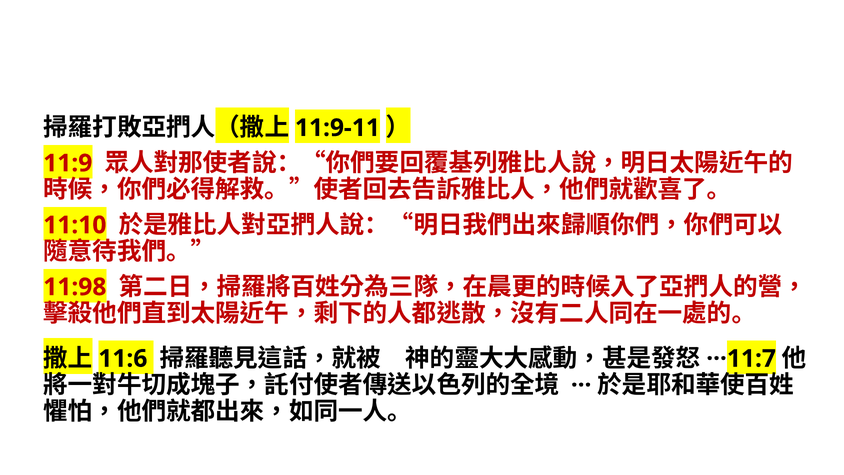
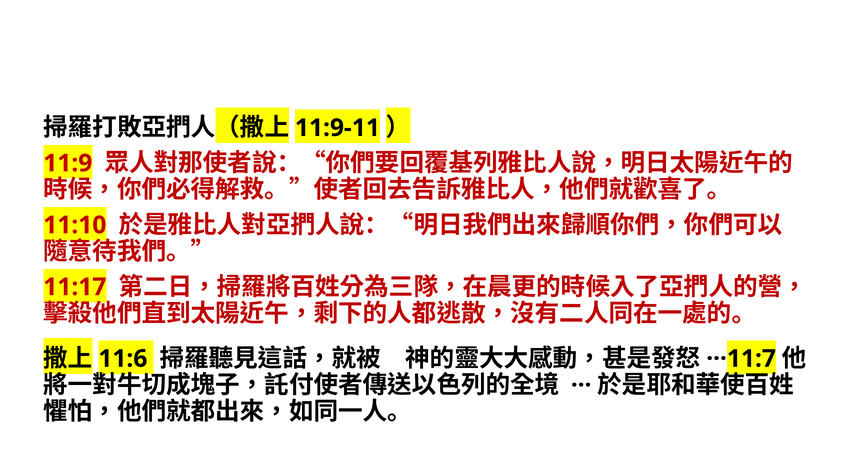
11:98: 11:98 -> 11:17 (75, 287)
